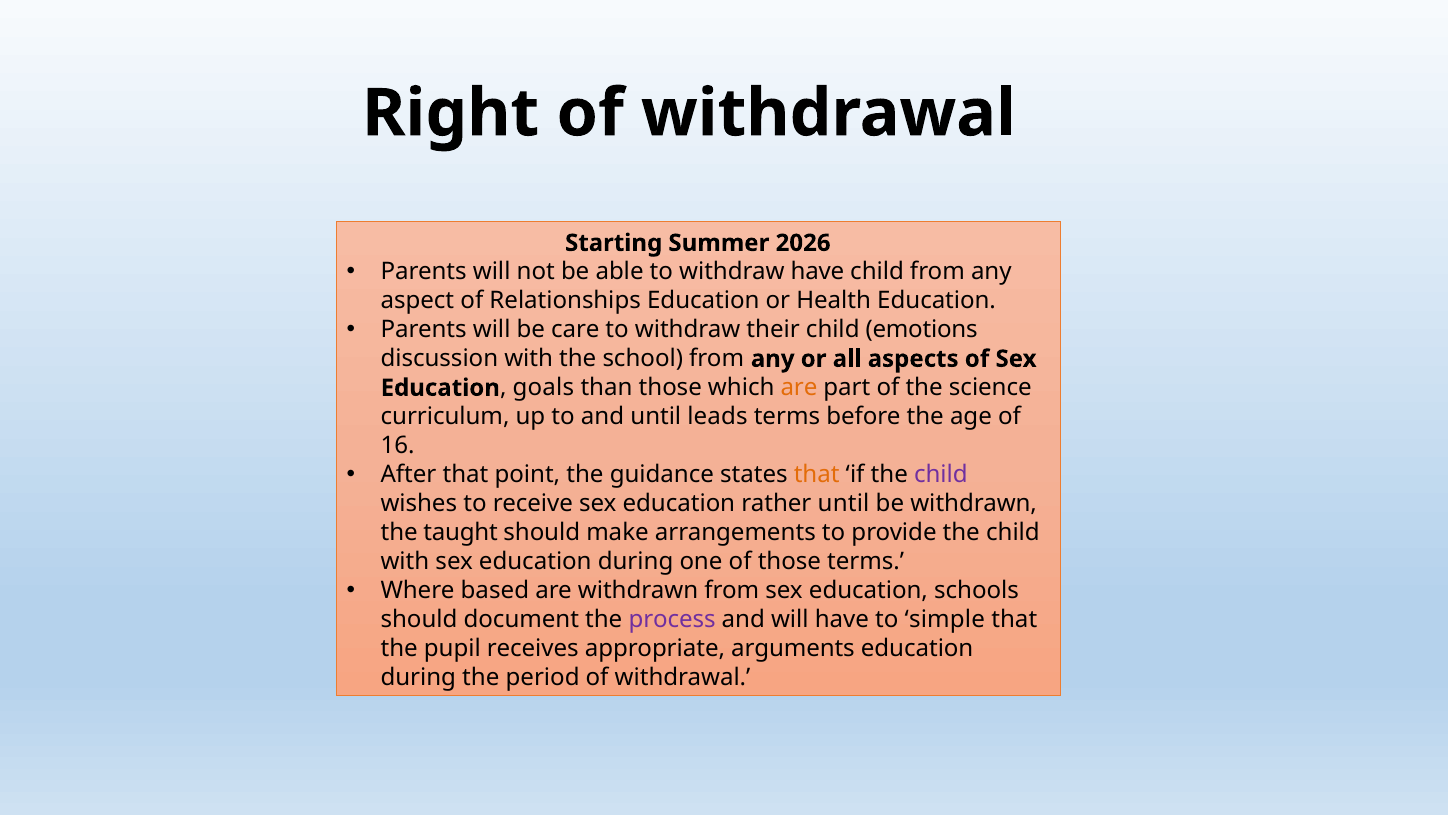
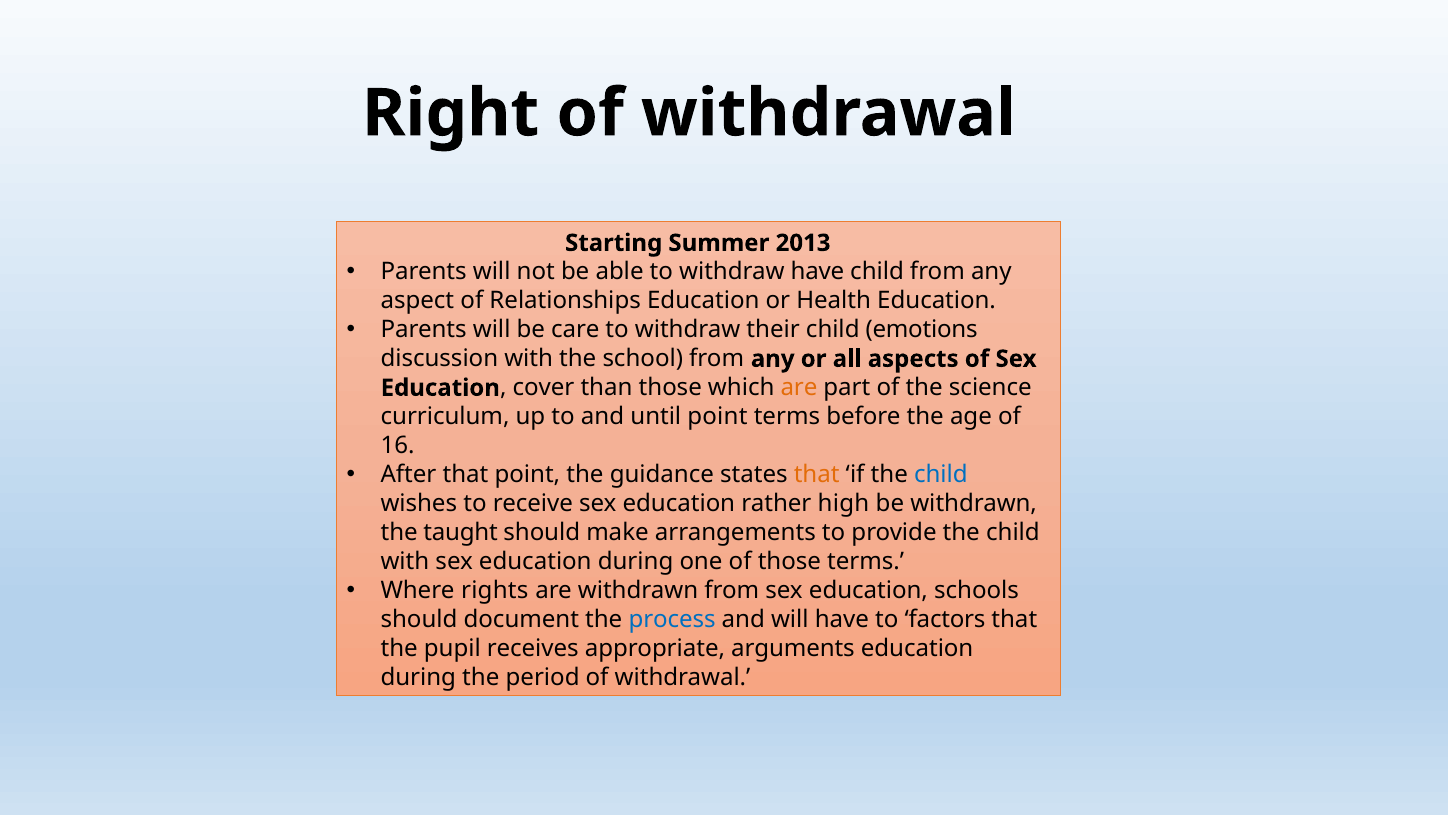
2026: 2026 -> 2013 (803, 243)
goals: goals -> cover (544, 388)
until leads: leads -> point (717, 417)
child colour: purple -> blue (941, 474)
rather until: until -> high (844, 503)
based: based -> rights (495, 590)
process colour: purple -> blue (672, 619)
simple: simple -> factors (945, 619)
